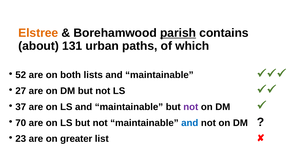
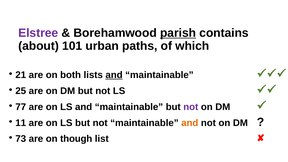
Elstree colour: orange -> purple (38, 33)
131: 131 -> 101 (72, 46)
52: 52 -> 21 (21, 75)
and underline: none -> present (114, 75)
27: 27 -> 25 (21, 91)
37: 37 -> 77 (21, 107)
70: 70 -> 11 (21, 123)
and colour: blue -> orange (190, 123)
23: 23 -> 73 (21, 139)
greater: greater -> though (76, 139)
